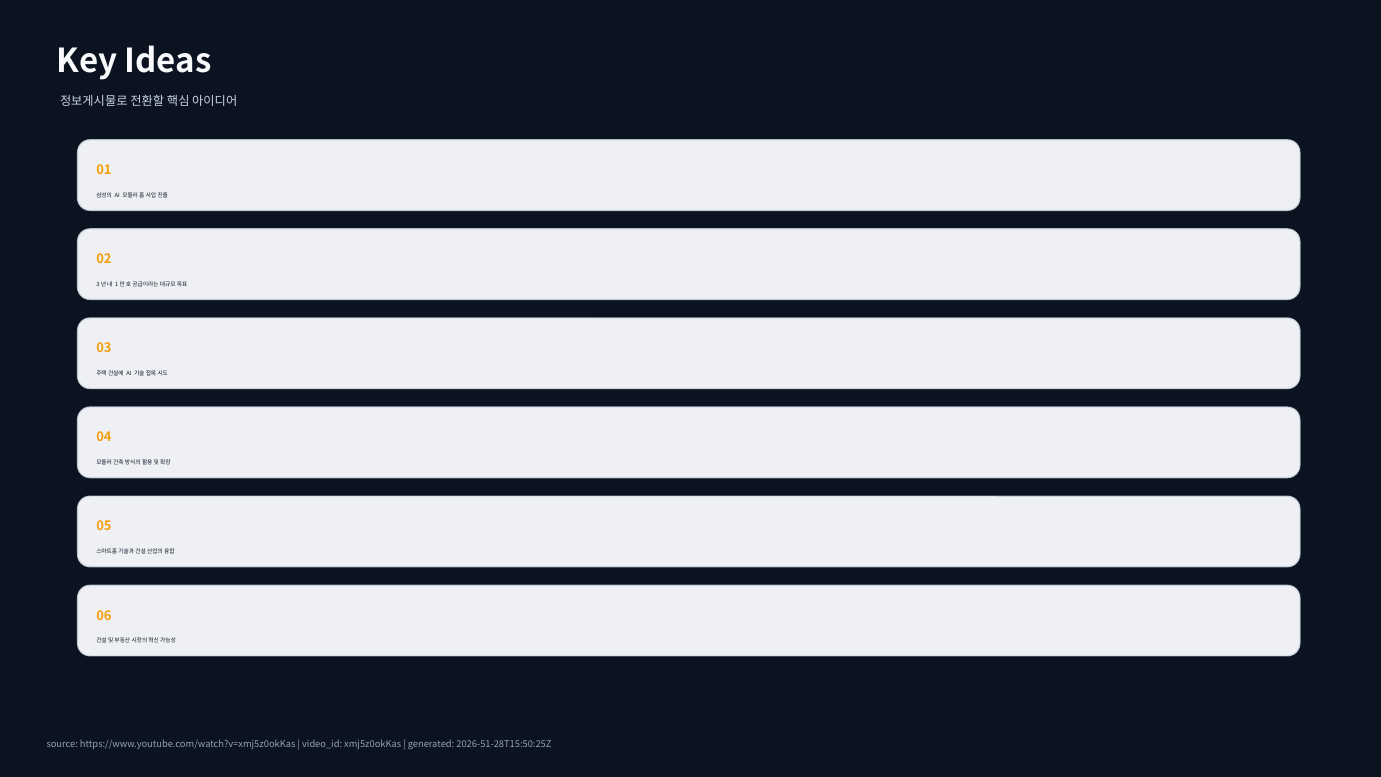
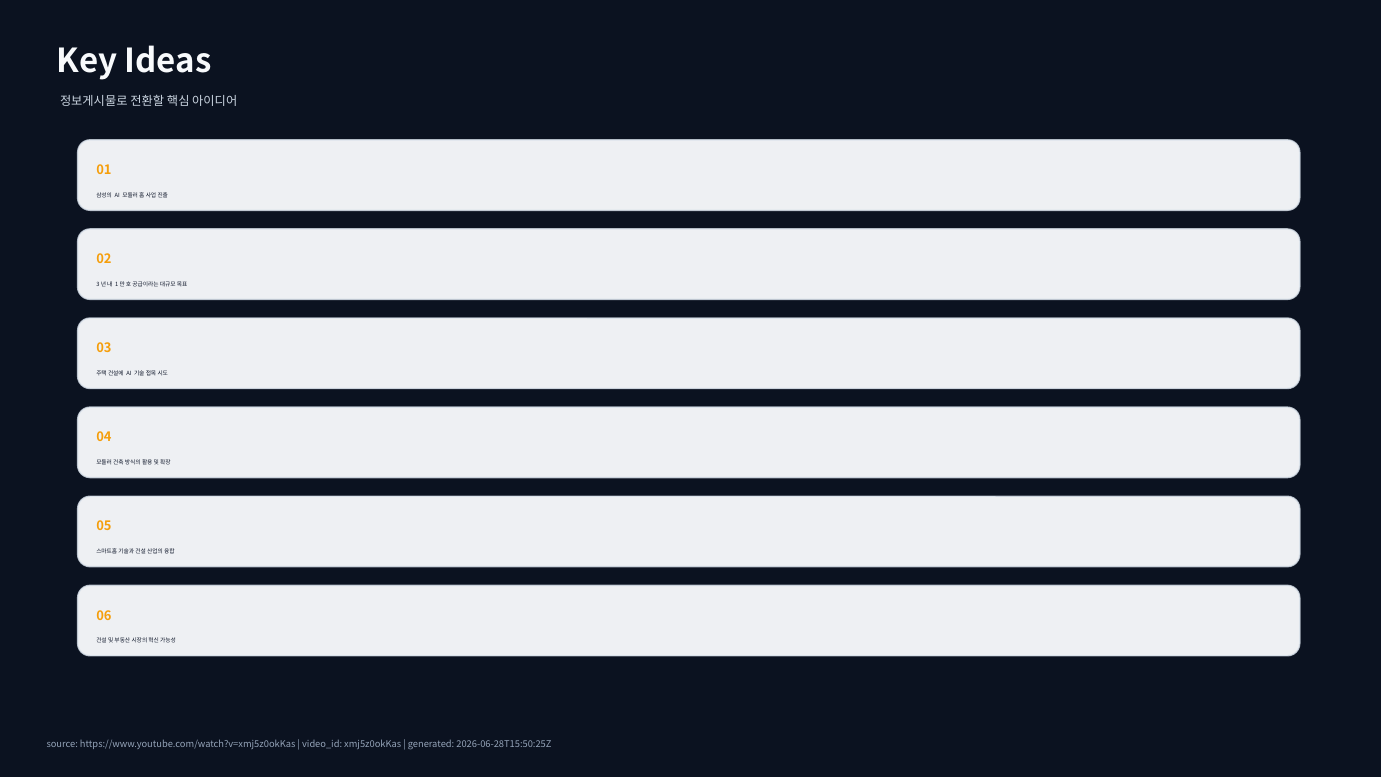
2026-51-28T15:50:25Z: 2026-51-28T15:50:25Z -> 2026-06-28T15:50:25Z (504, 744)
